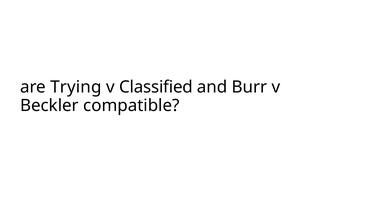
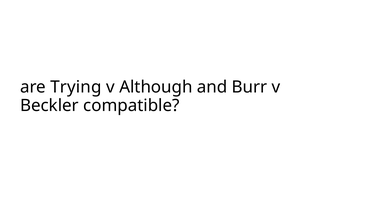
Classified: Classified -> Although (156, 87)
